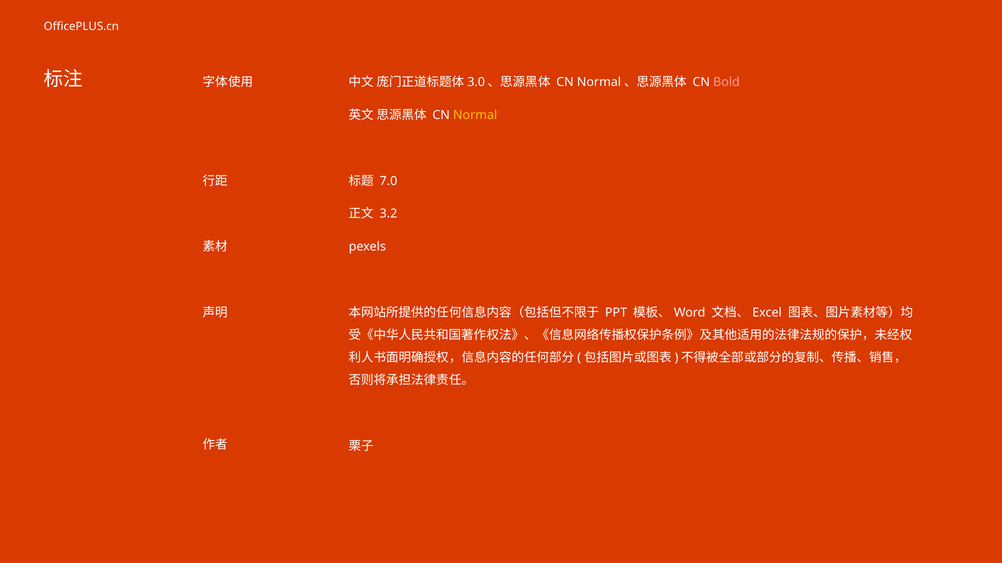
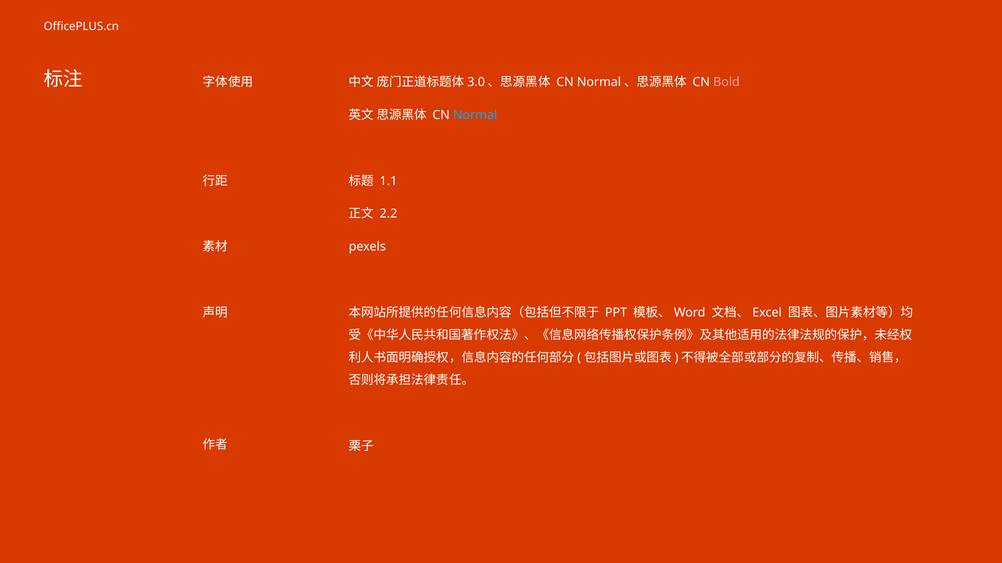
Normal colour: yellow -> light blue (475, 115)
7.0: 7.0 -> 1.1 (388, 181)
3.2: 3.2 -> 2.2 (388, 214)
